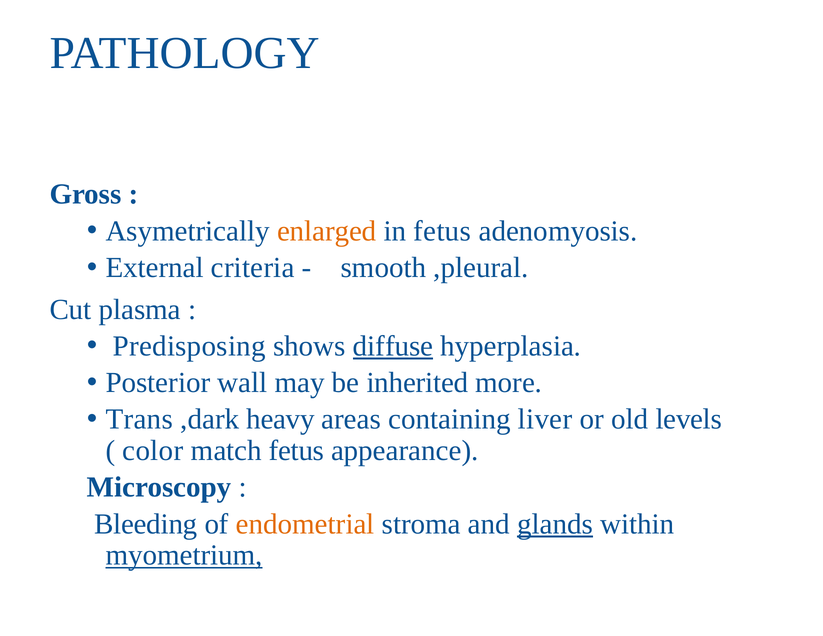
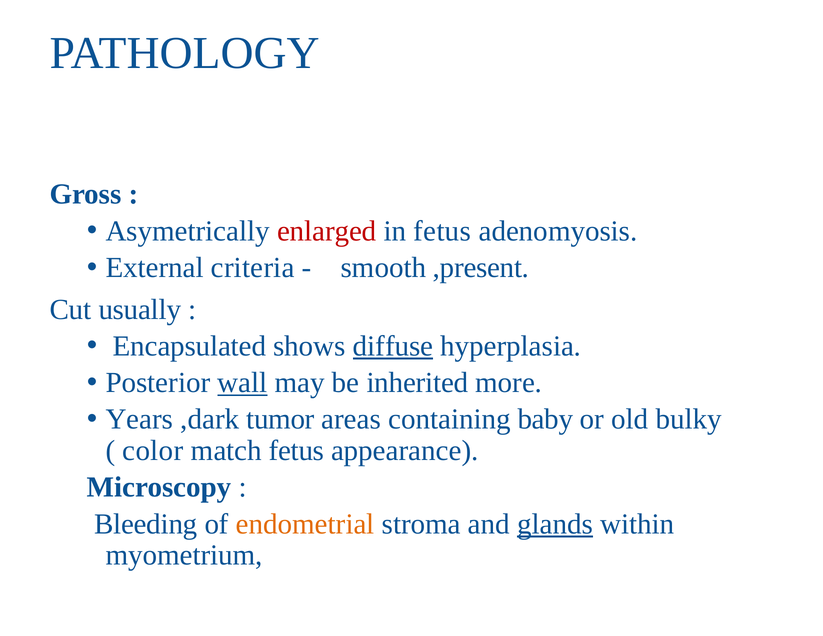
enlarged colour: orange -> red (327, 231)
,pleural: ,pleural -> ,present (481, 268)
plasma: plasma -> usually (140, 309)
Predisposing: Predisposing -> Encapsulated (189, 346)
wall underline: none -> present (242, 383)
Trans: Trans -> Years (139, 419)
heavy: heavy -> tumor (280, 419)
liver: liver -> baby (545, 419)
levels: levels -> bulky (689, 419)
myometrium underline: present -> none (184, 555)
